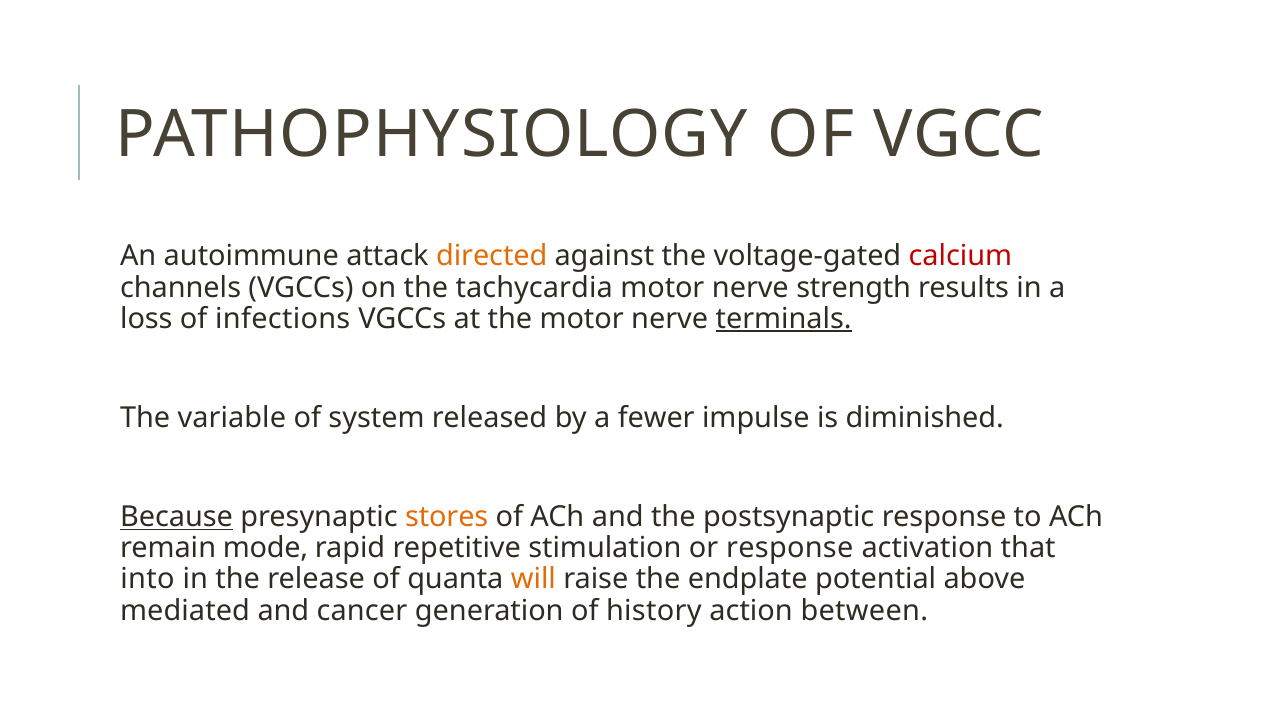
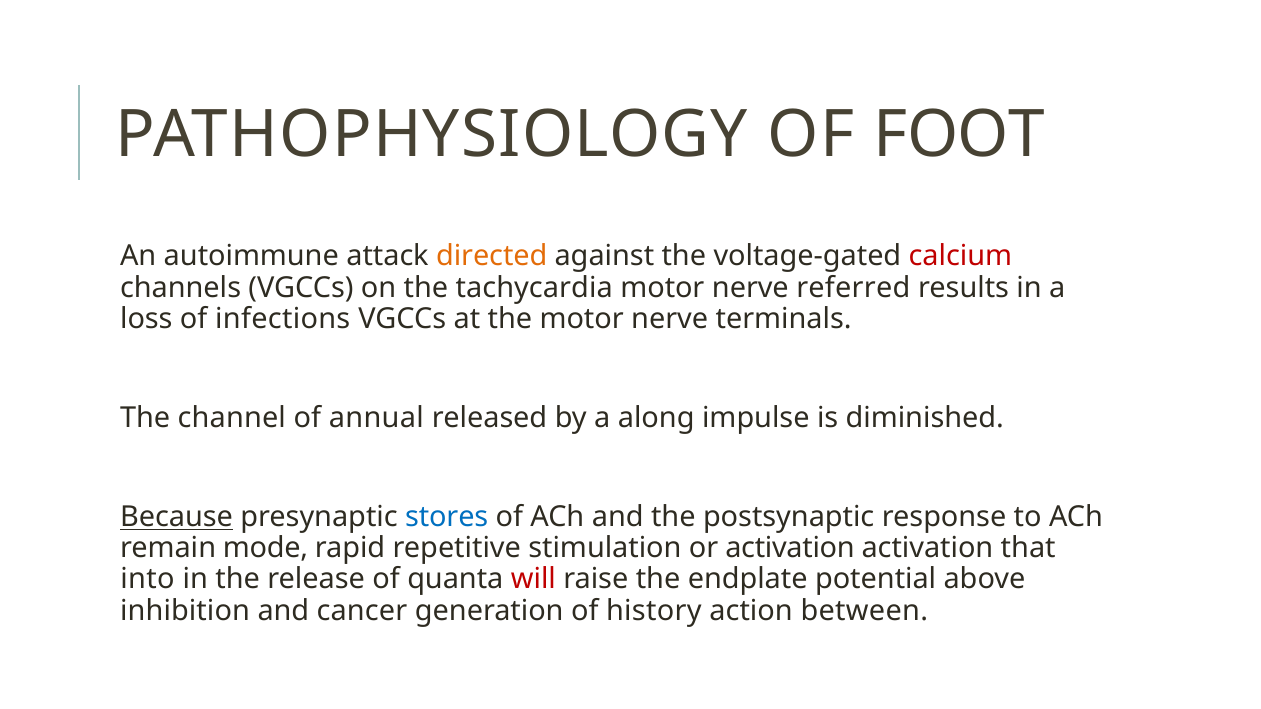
VGCC: VGCC -> FOOT (959, 135)
strength: strength -> referred (853, 288)
terminals underline: present -> none (784, 319)
variable: variable -> channel (232, 418)
system: system -> annual (376, 418)
fewer: fewer -> along (656, 418)
stores colour: orange -> blue (447, 517)
or response: response -> activation (790, 548)
will colour: orange -> red (533, 580)
mediated: mediated -> inhibition (185, 611)
